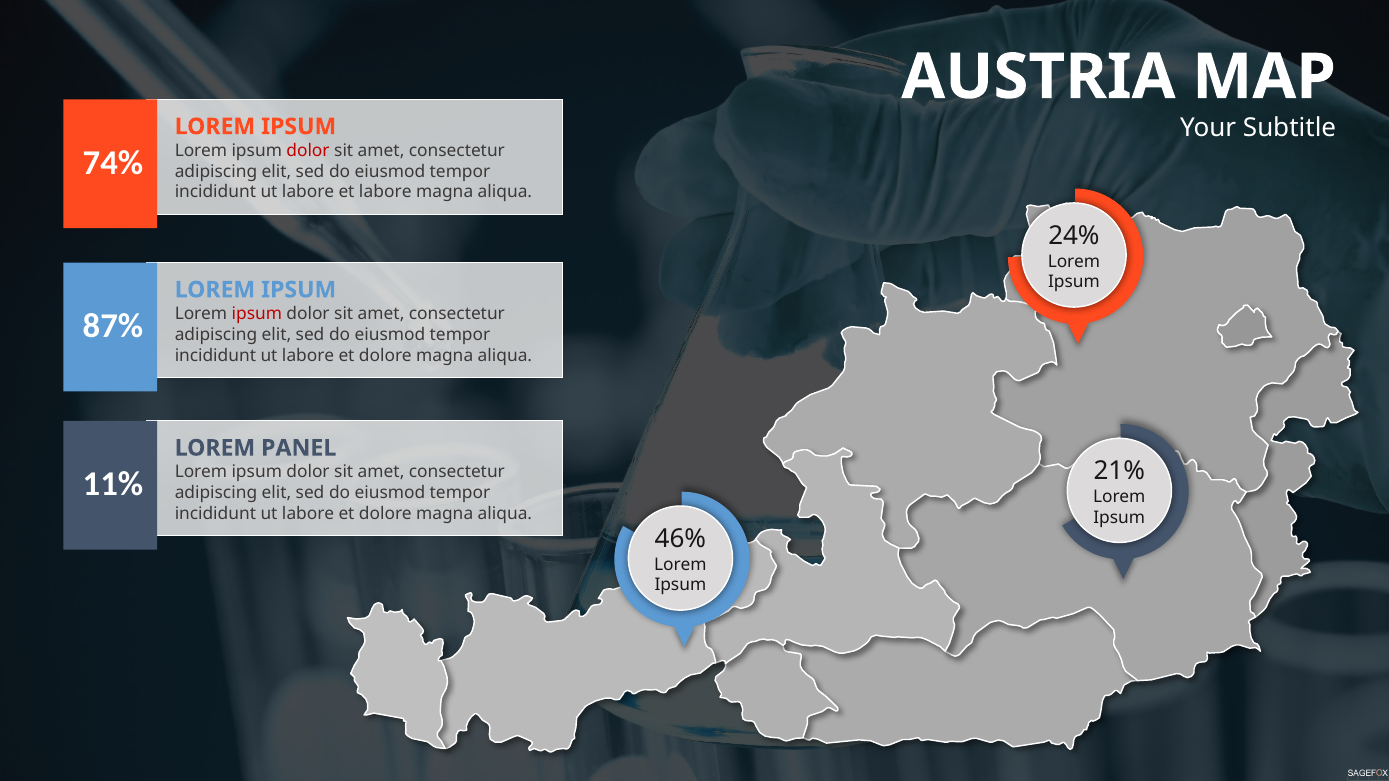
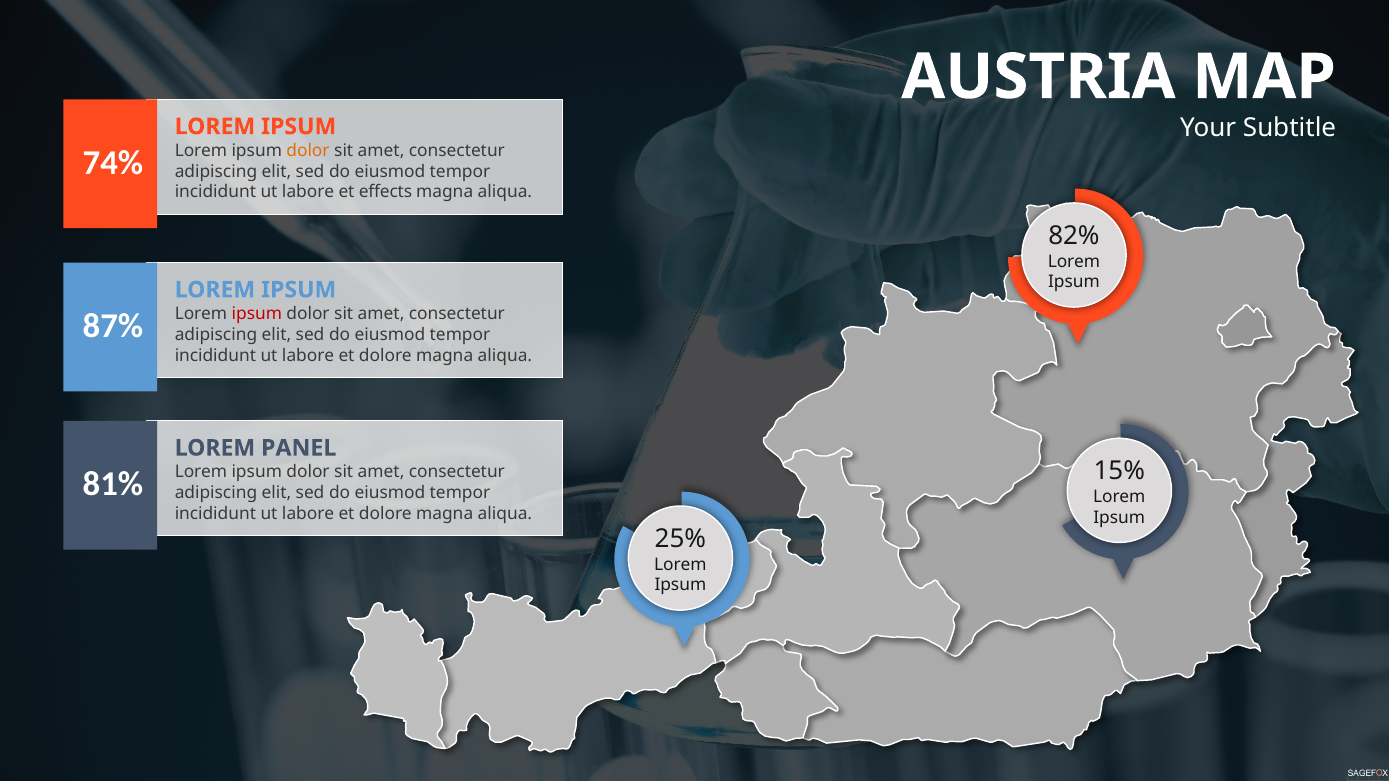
dolor colour: red -> orange (308, 151)
et labore: labore -> effects (385, 192)
24%: 24% -> 82% (1074, 236)
21%: 21% -> 15% (1119, 472)
11%: 11% -> 81% (113, 484)
46%: 46% -> 25% (680, 539)
